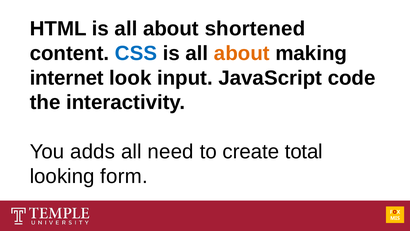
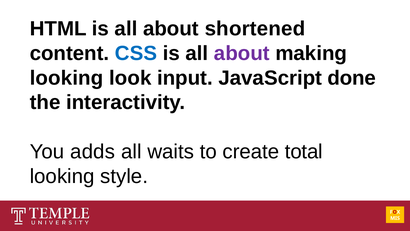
about colour: orange -> purple (242, 53)
internet: internet -> looking (67, 78)
code: code -> done (352, 78)
need: need -> waits (171, 152)
form: form -> style (124, 176)
